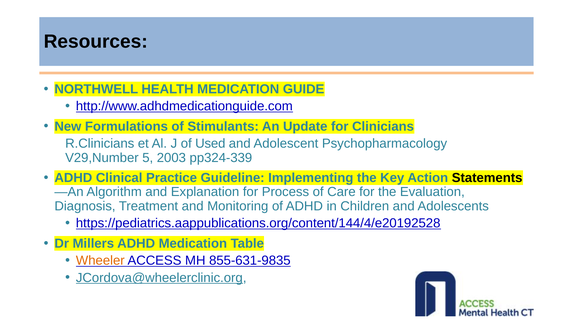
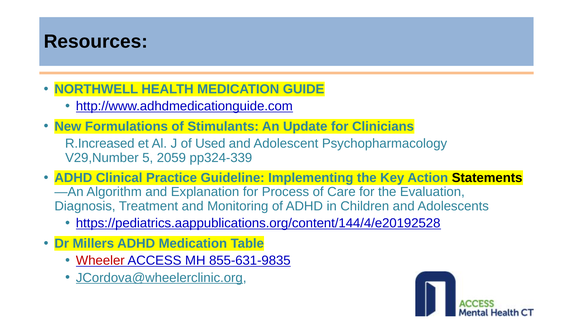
R.Clinicians: R.Clinicians -> R.Increased (100, 144)
2003: 2003 -> 2059 (171, 158)
Wheeler colour: orange -> red (100, 261)
